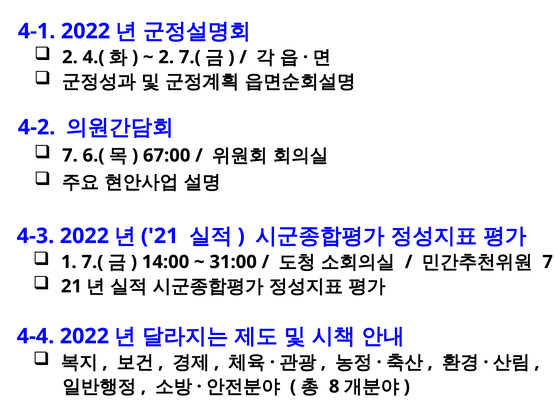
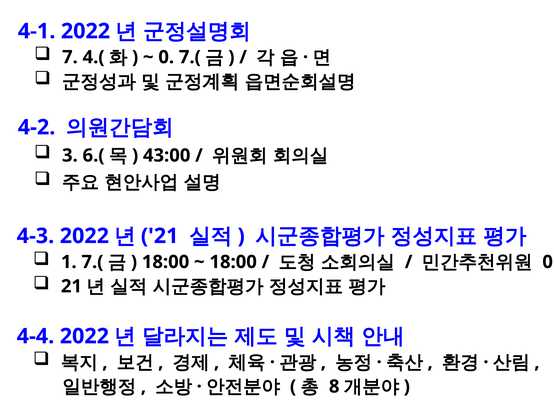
2: 2 -> 7 (70, 57)
2: 2 -> 0 (166, 57)
7: 7 -> 3 (70, 156)
67:00: 67:00 -> 43:00 (167, 156)
14:00: 14:00 -> 18:00 (166, 262)
31:00: 31:00 -> 18:00 (233, 262)
7: 7 -> 0 (548, 262)
